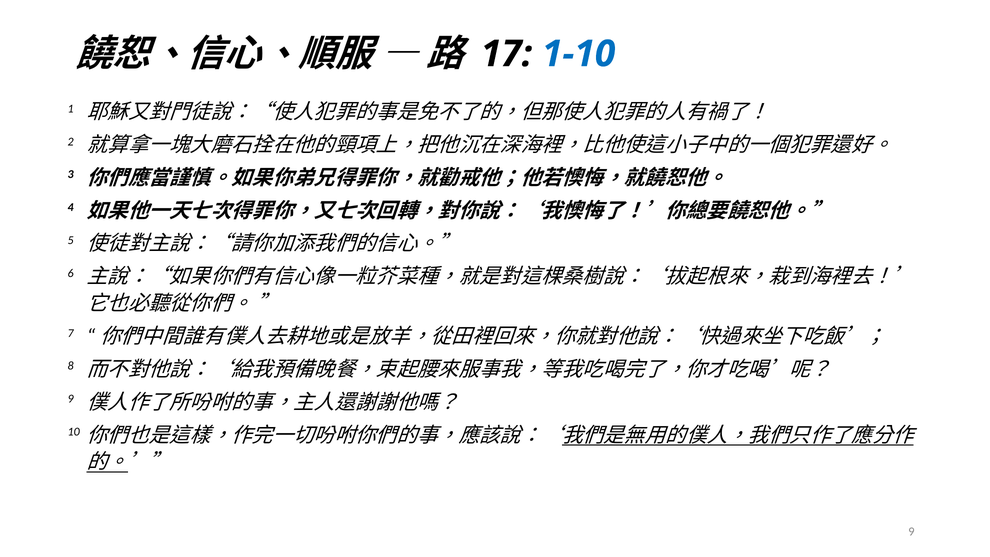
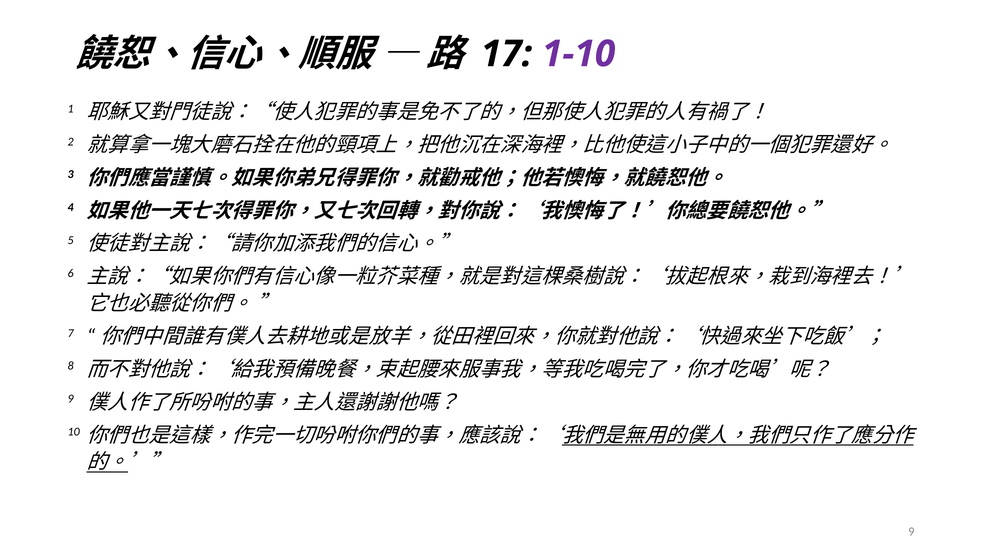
1-10 colour: blue -> purple (579, 54)
